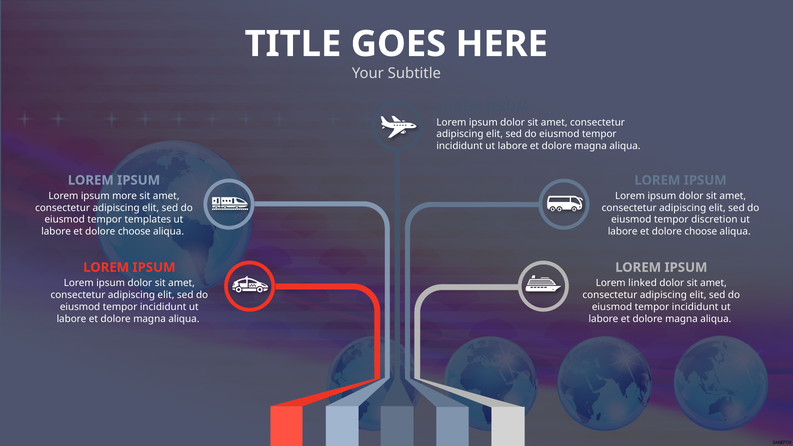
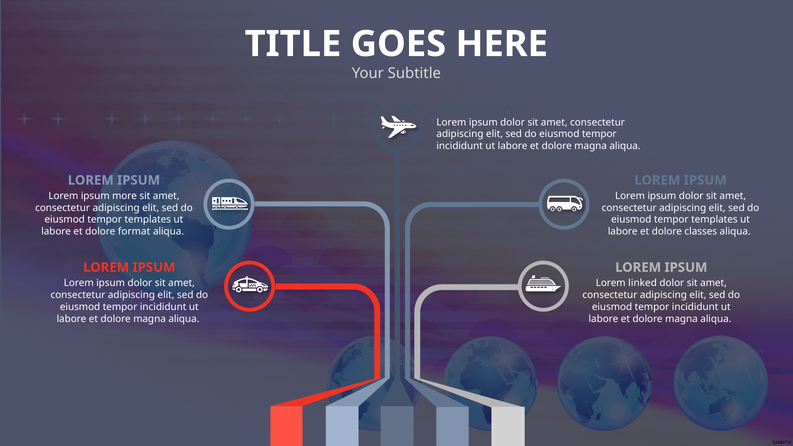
discretion: discretion -> templates (714, 220)
choose: choose -> format (134, 232)
choose: choose -> classes (701, 232)
